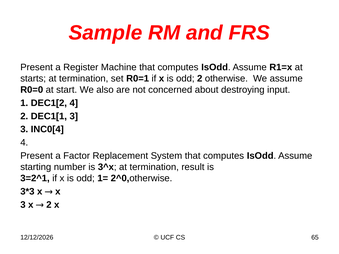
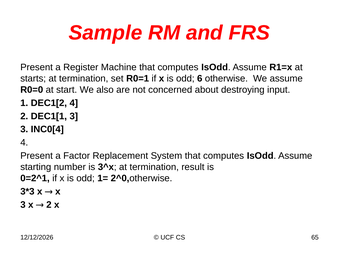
odd 2: 2 -> 6 (200, 79)
3=2^1: 3=2^1 -> 0=2^1 (35, 178)
